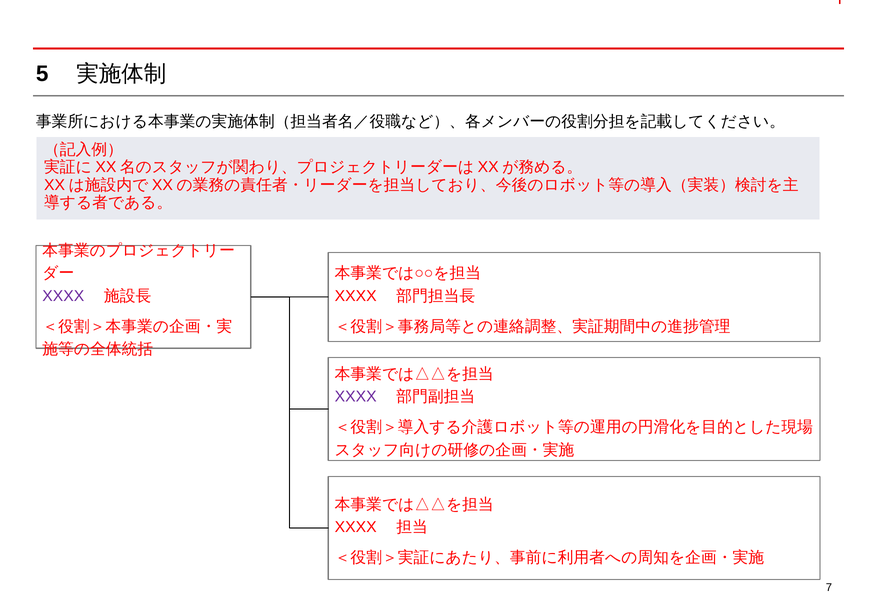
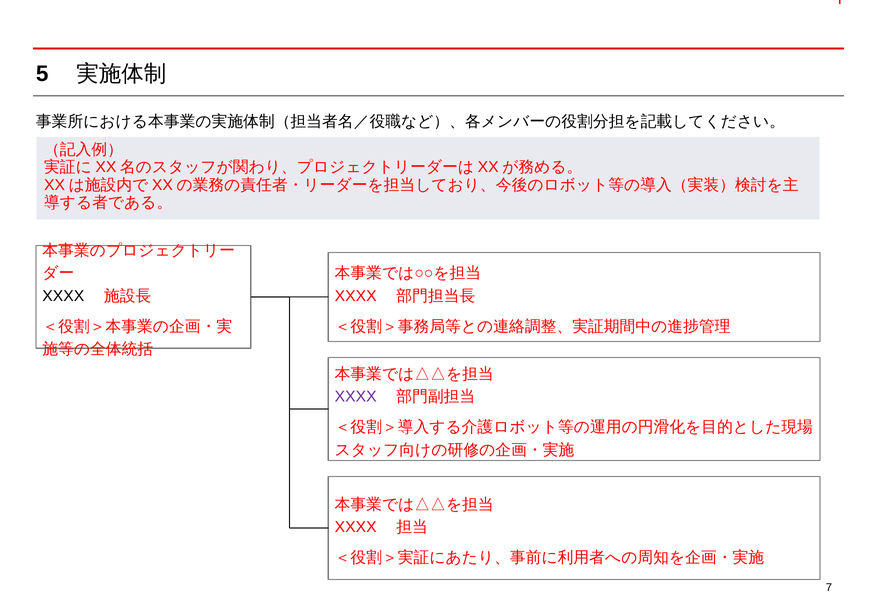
XXXX colour: purple -> black (63, 296)
